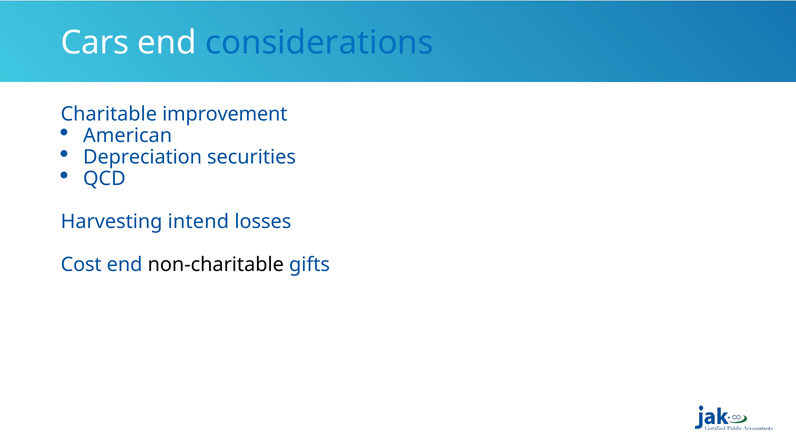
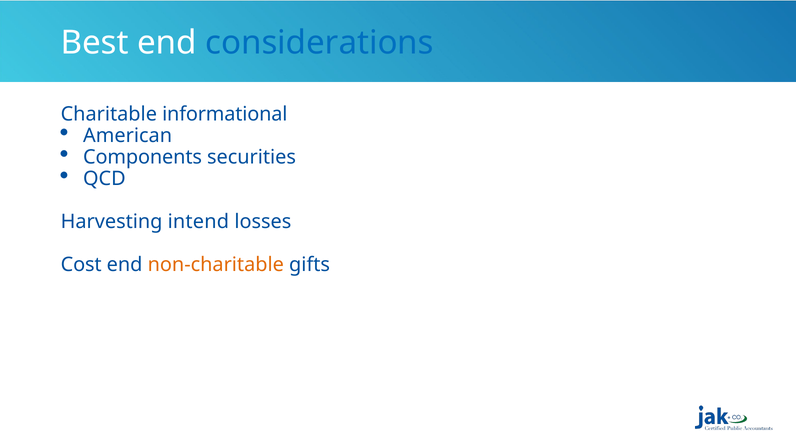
Cars: Cars -> Best (95, 43)
improvement: improvement -> informational (225, 114)
Depreciation: Depreciation -> Components (143, 157)
non-charitable colour: black -> orange (216, 264)
